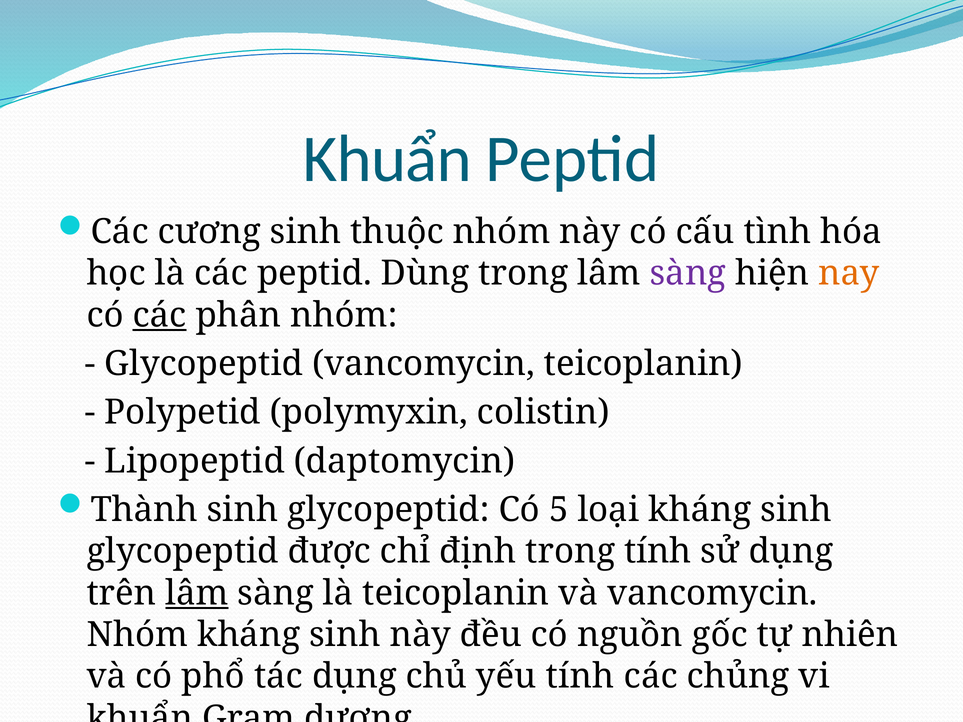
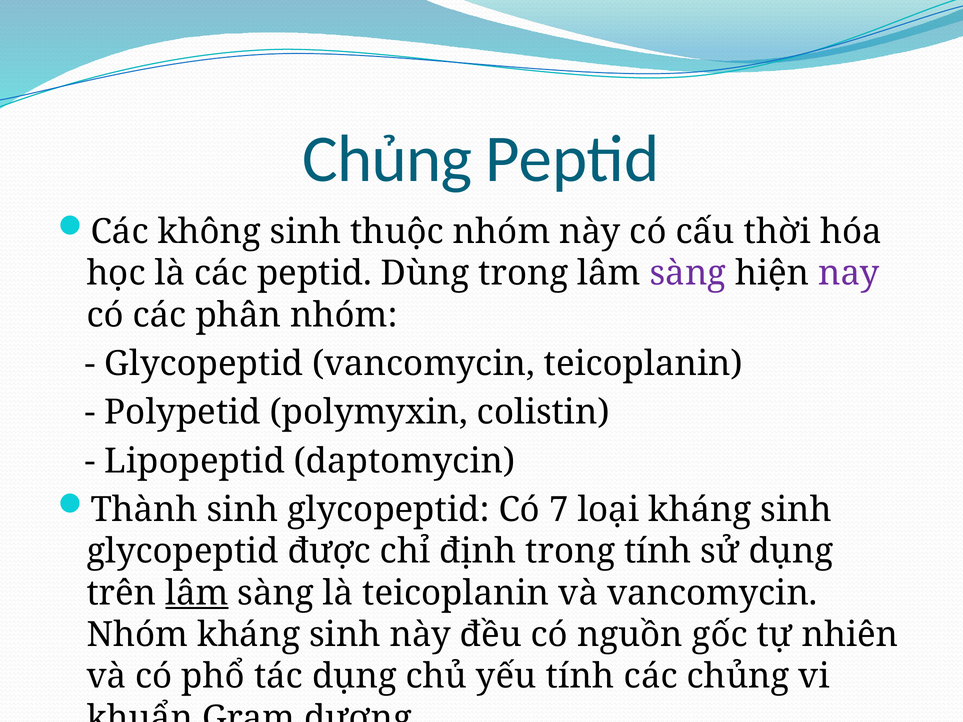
Khuẩn: Khuẩn -> Chủng (387, 159)
cương: cương -> không (209, 232)
tình: tình -> thời (777, 232)
nay colour: orange -> purple (849, 274)
các underline: present -> none (160, 315)
5: 5 -> 7 (559, 510)
